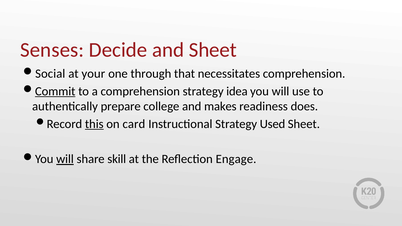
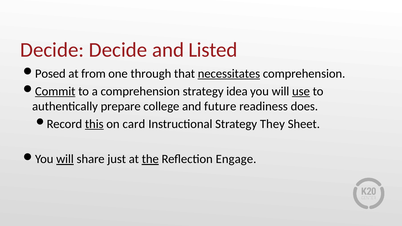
Senses: Senses -> Decide (52, 50)
and Sheet: Sheet -> Listed (213, 50)
Social: Social -> Posed (50, 74)
your: your -> from (93, 74)
necessitates underline: none -> present (229, 74)
use underline: none -> present (301, 91)
makes: makes -> future (220, 106)
Used: Used -> They (272, 124)
skill: skill -> just (117, 159)
the underline: none -> present (150, 159)
